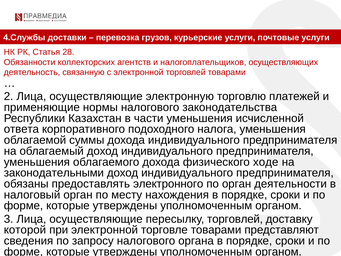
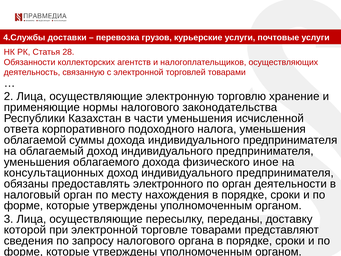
платежей: платежей -> хранение (294, 96)
ходе: ходе -> иное (266, 162)
законодательными: законодательными -> консультационных (54, 173)
пересылку торговлей: торговлей -> переданы (235, 219)
